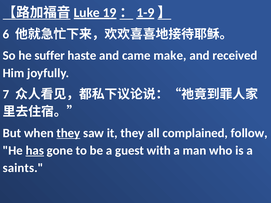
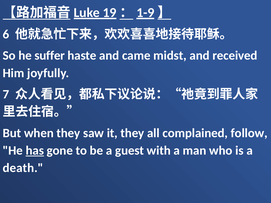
make: make -> midst (170, 56)
they underline: present -> none (68, 133)
saints: saints -> death (23, 168)
